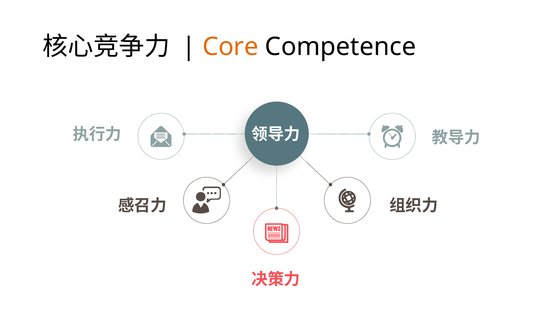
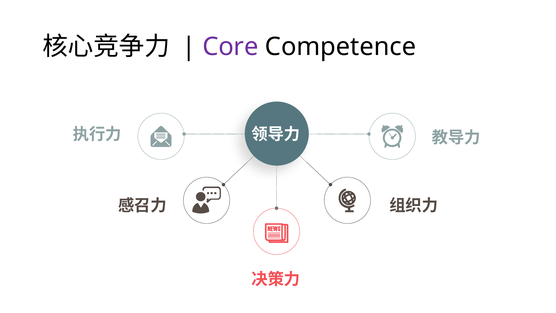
Core colour: orange -> purple (230, 47)
